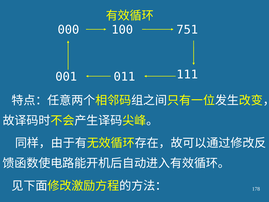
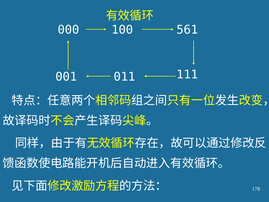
751: 751 -> 561 (187, 30)
